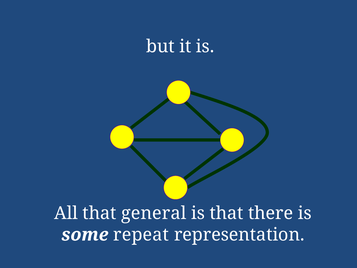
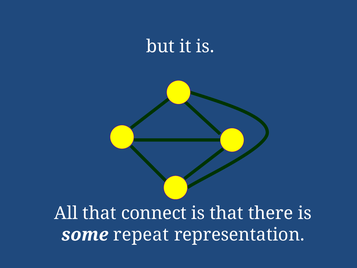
general: general -> connect (154, 213)
